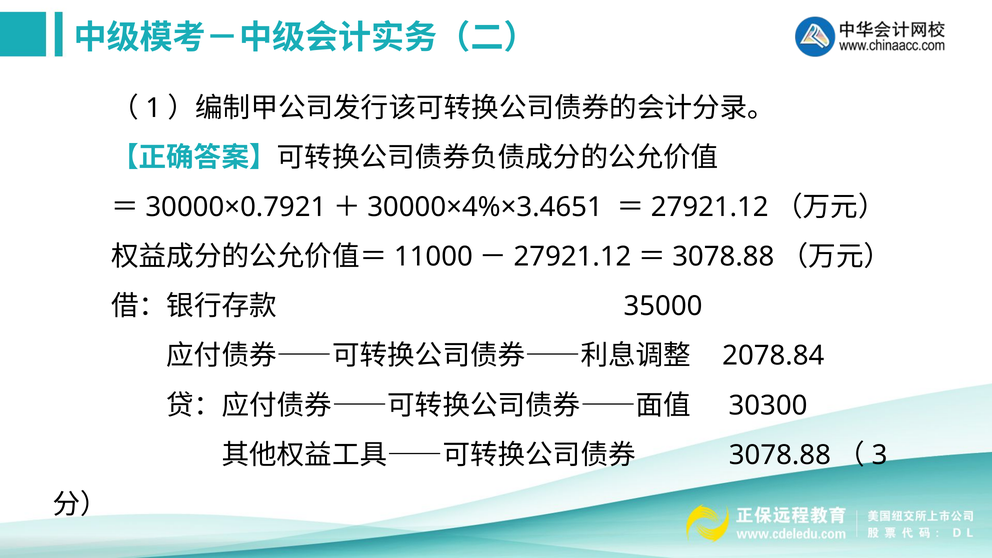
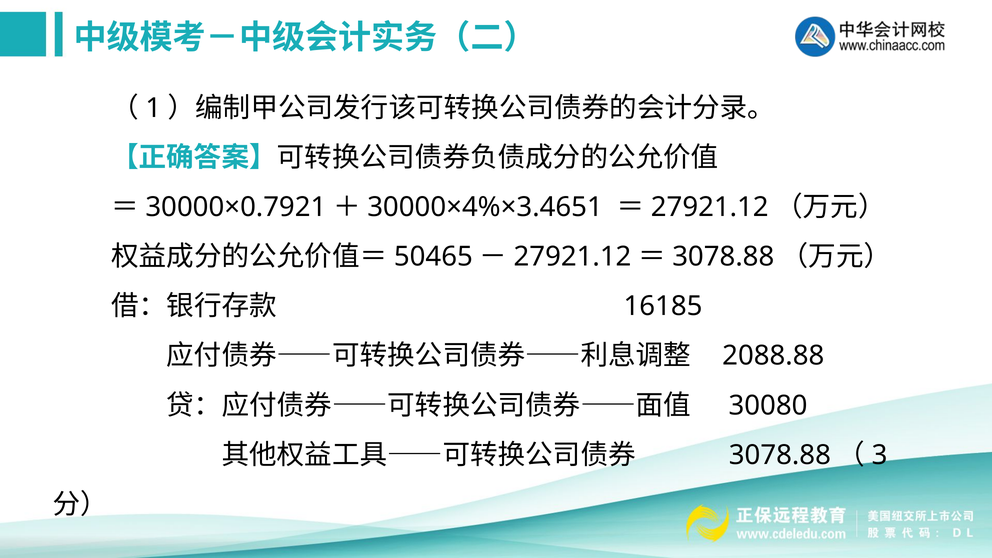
11000: 11000 -> 50465 (433, 257)
35000: 35000 -> 16185 (663, 306)
2078.84: 2078.84 -> 2088.88 (773, 356)
30300: 30300 -> 30080 (768, 406)
